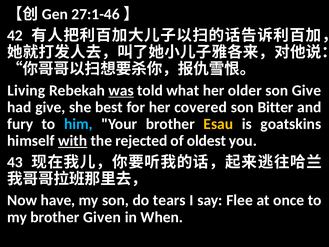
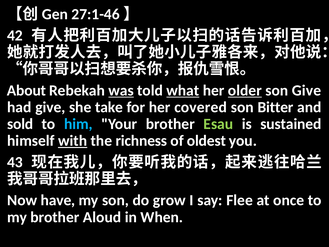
Living: Living -> About (26, 90)
what underline: none -> present (183, 90)
older underline: none -> present (245, 90)
best: best -> take (109, 107)
fury: fury -> sold (20, 124)
Esau colour: yellow -> light green (218, 124)
goatskins: goatskins -> sustained (291, 124)
rejected: rejected -> richness (141, 141)
tears: tears -> grow (169, 200)
Given: Given -> Aloud (102, 217)
